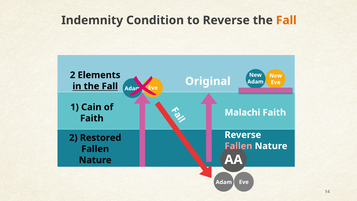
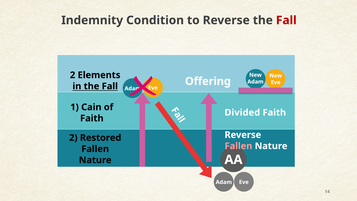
Fall colour: orange -> red (286, 20)
Original: Original -> Offering (208, 81)
Malachi: Malachi -> Divided (242, 112)
